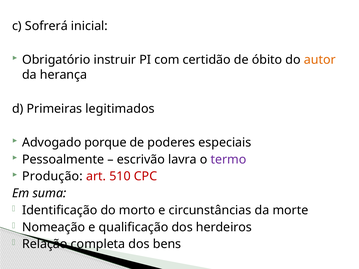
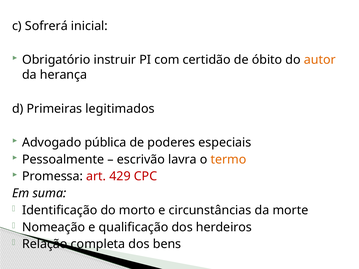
porque: porque -> pública (106, 143)
termo colour: purple -> orange (228, 160)
Produção: Produção -> Promessa (53, 177)
510: 510 -> 429 (120, 177)
